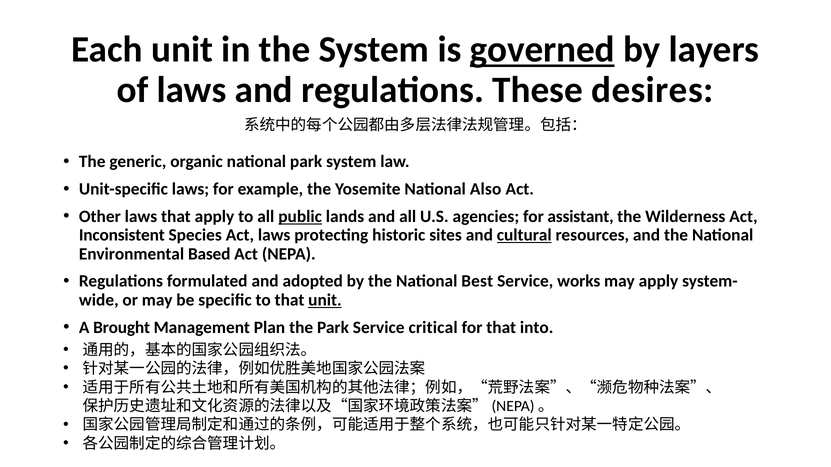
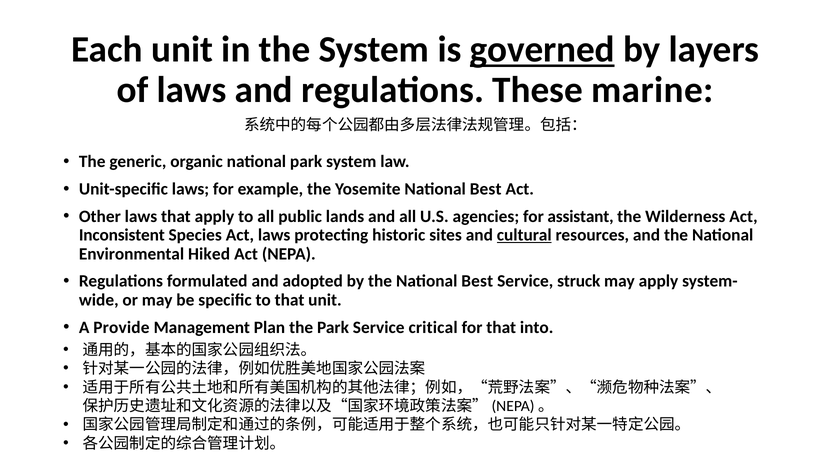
desires: desires -> marine (652, 90)
Yosemite National Also: Also -> Best (486, 189)
public underline: present -> none (300, 217)
Based: Based -> Hiked (209, 254)
works: works -> struck (579, 282)
unit underline: present -> none (325, 300)
Brought: Brought -> Provide (121, 328)
